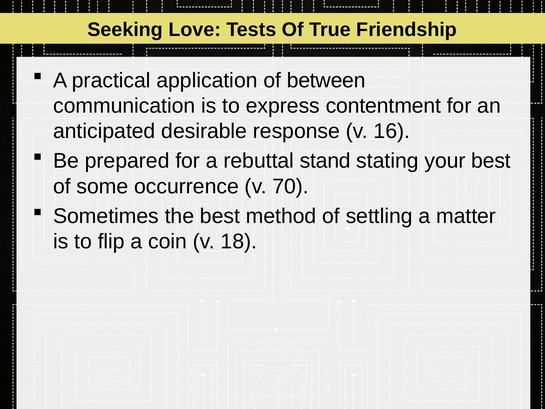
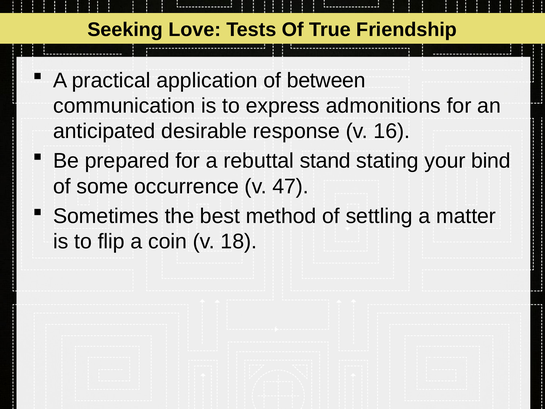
contentment: contentment -> admonitions (383, 106)
your best: best -> bind (491, 161)
70: 70 -> 47 (291, 186)
